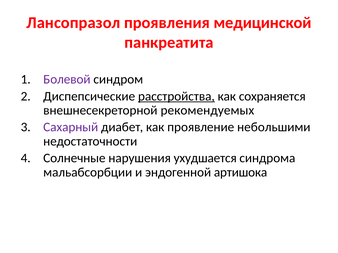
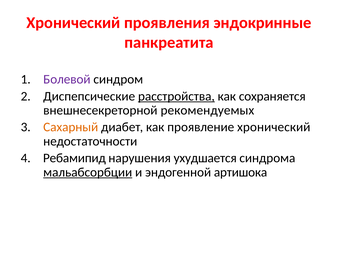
Лансопразол: Лансопразол -> Хронический (73, 23)
медицинской: медицинской -> эндокринные (263, 23)
Сахарный colour: purple -> orange (71, 127)
проявление небольшими: небольшими -> хронический (274, 127)
Солнечные: Солнечные -> Ребамипид (74, 158)
мальабсорбции underline: none -> present (88, 173)
